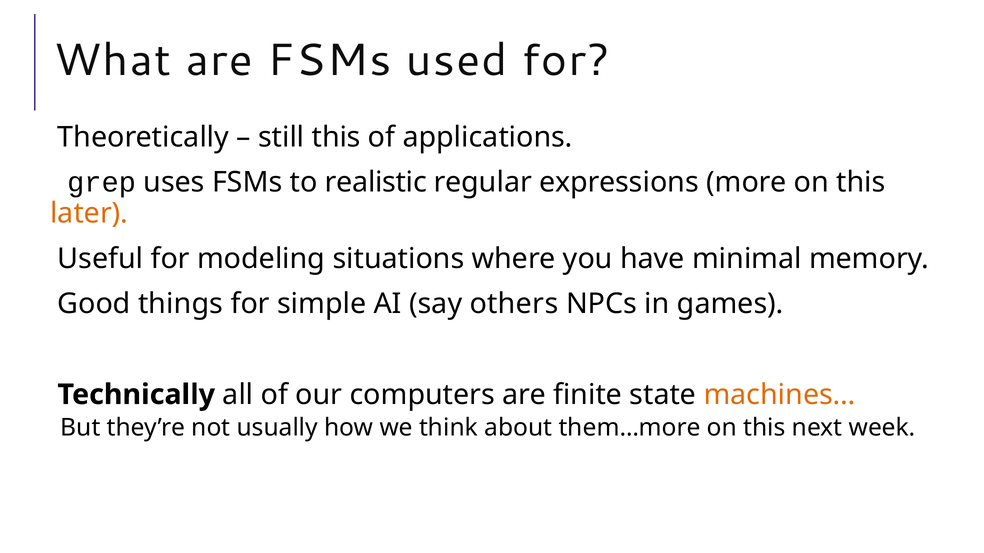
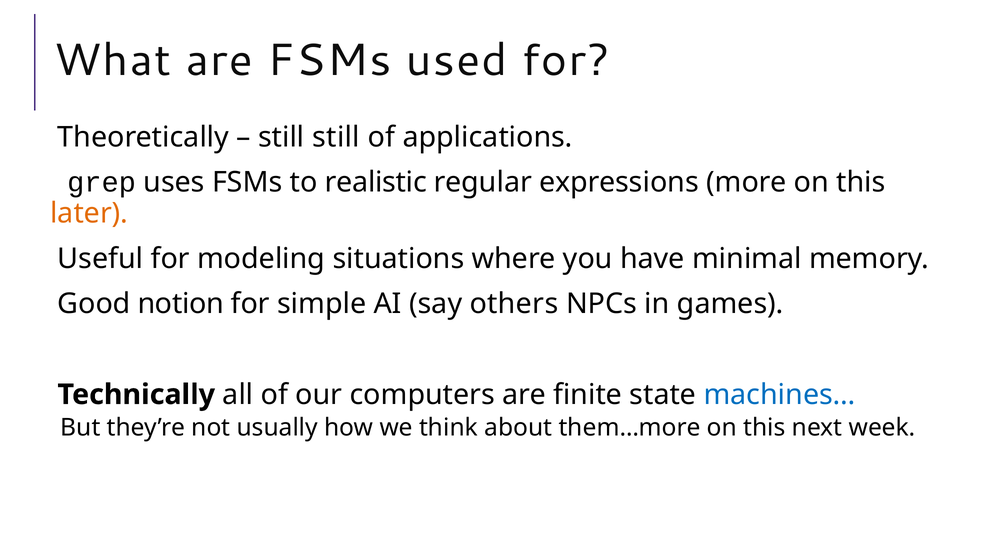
still this: this -> still (336, 137)
things: things -> notion (181, 304)
machines… colour: orange -> blue (780, 395)
